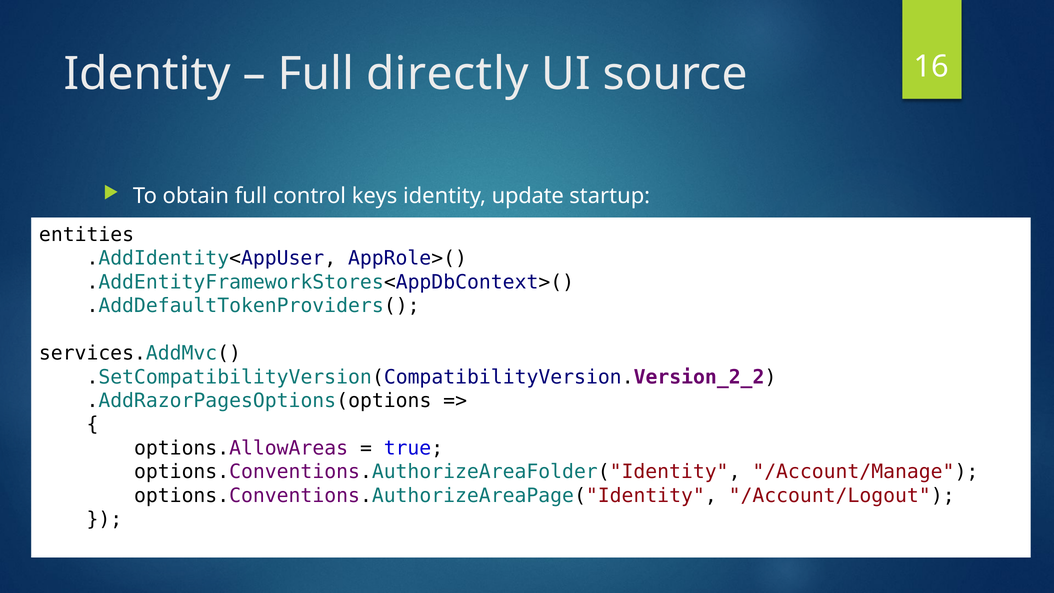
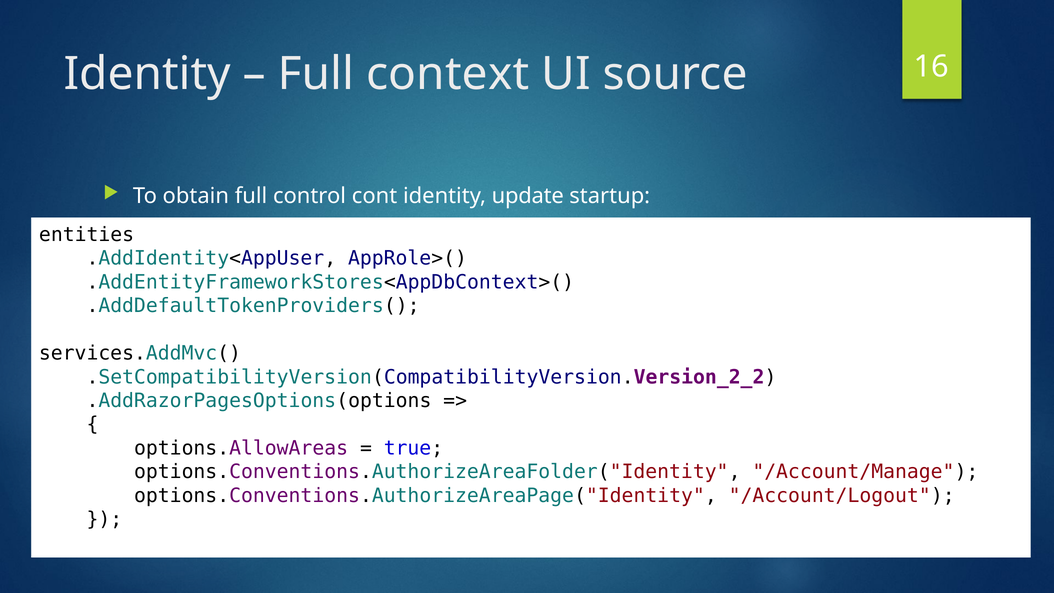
directly: directly -> context (448, 74)
keys: keys -> cont (375, 196)
